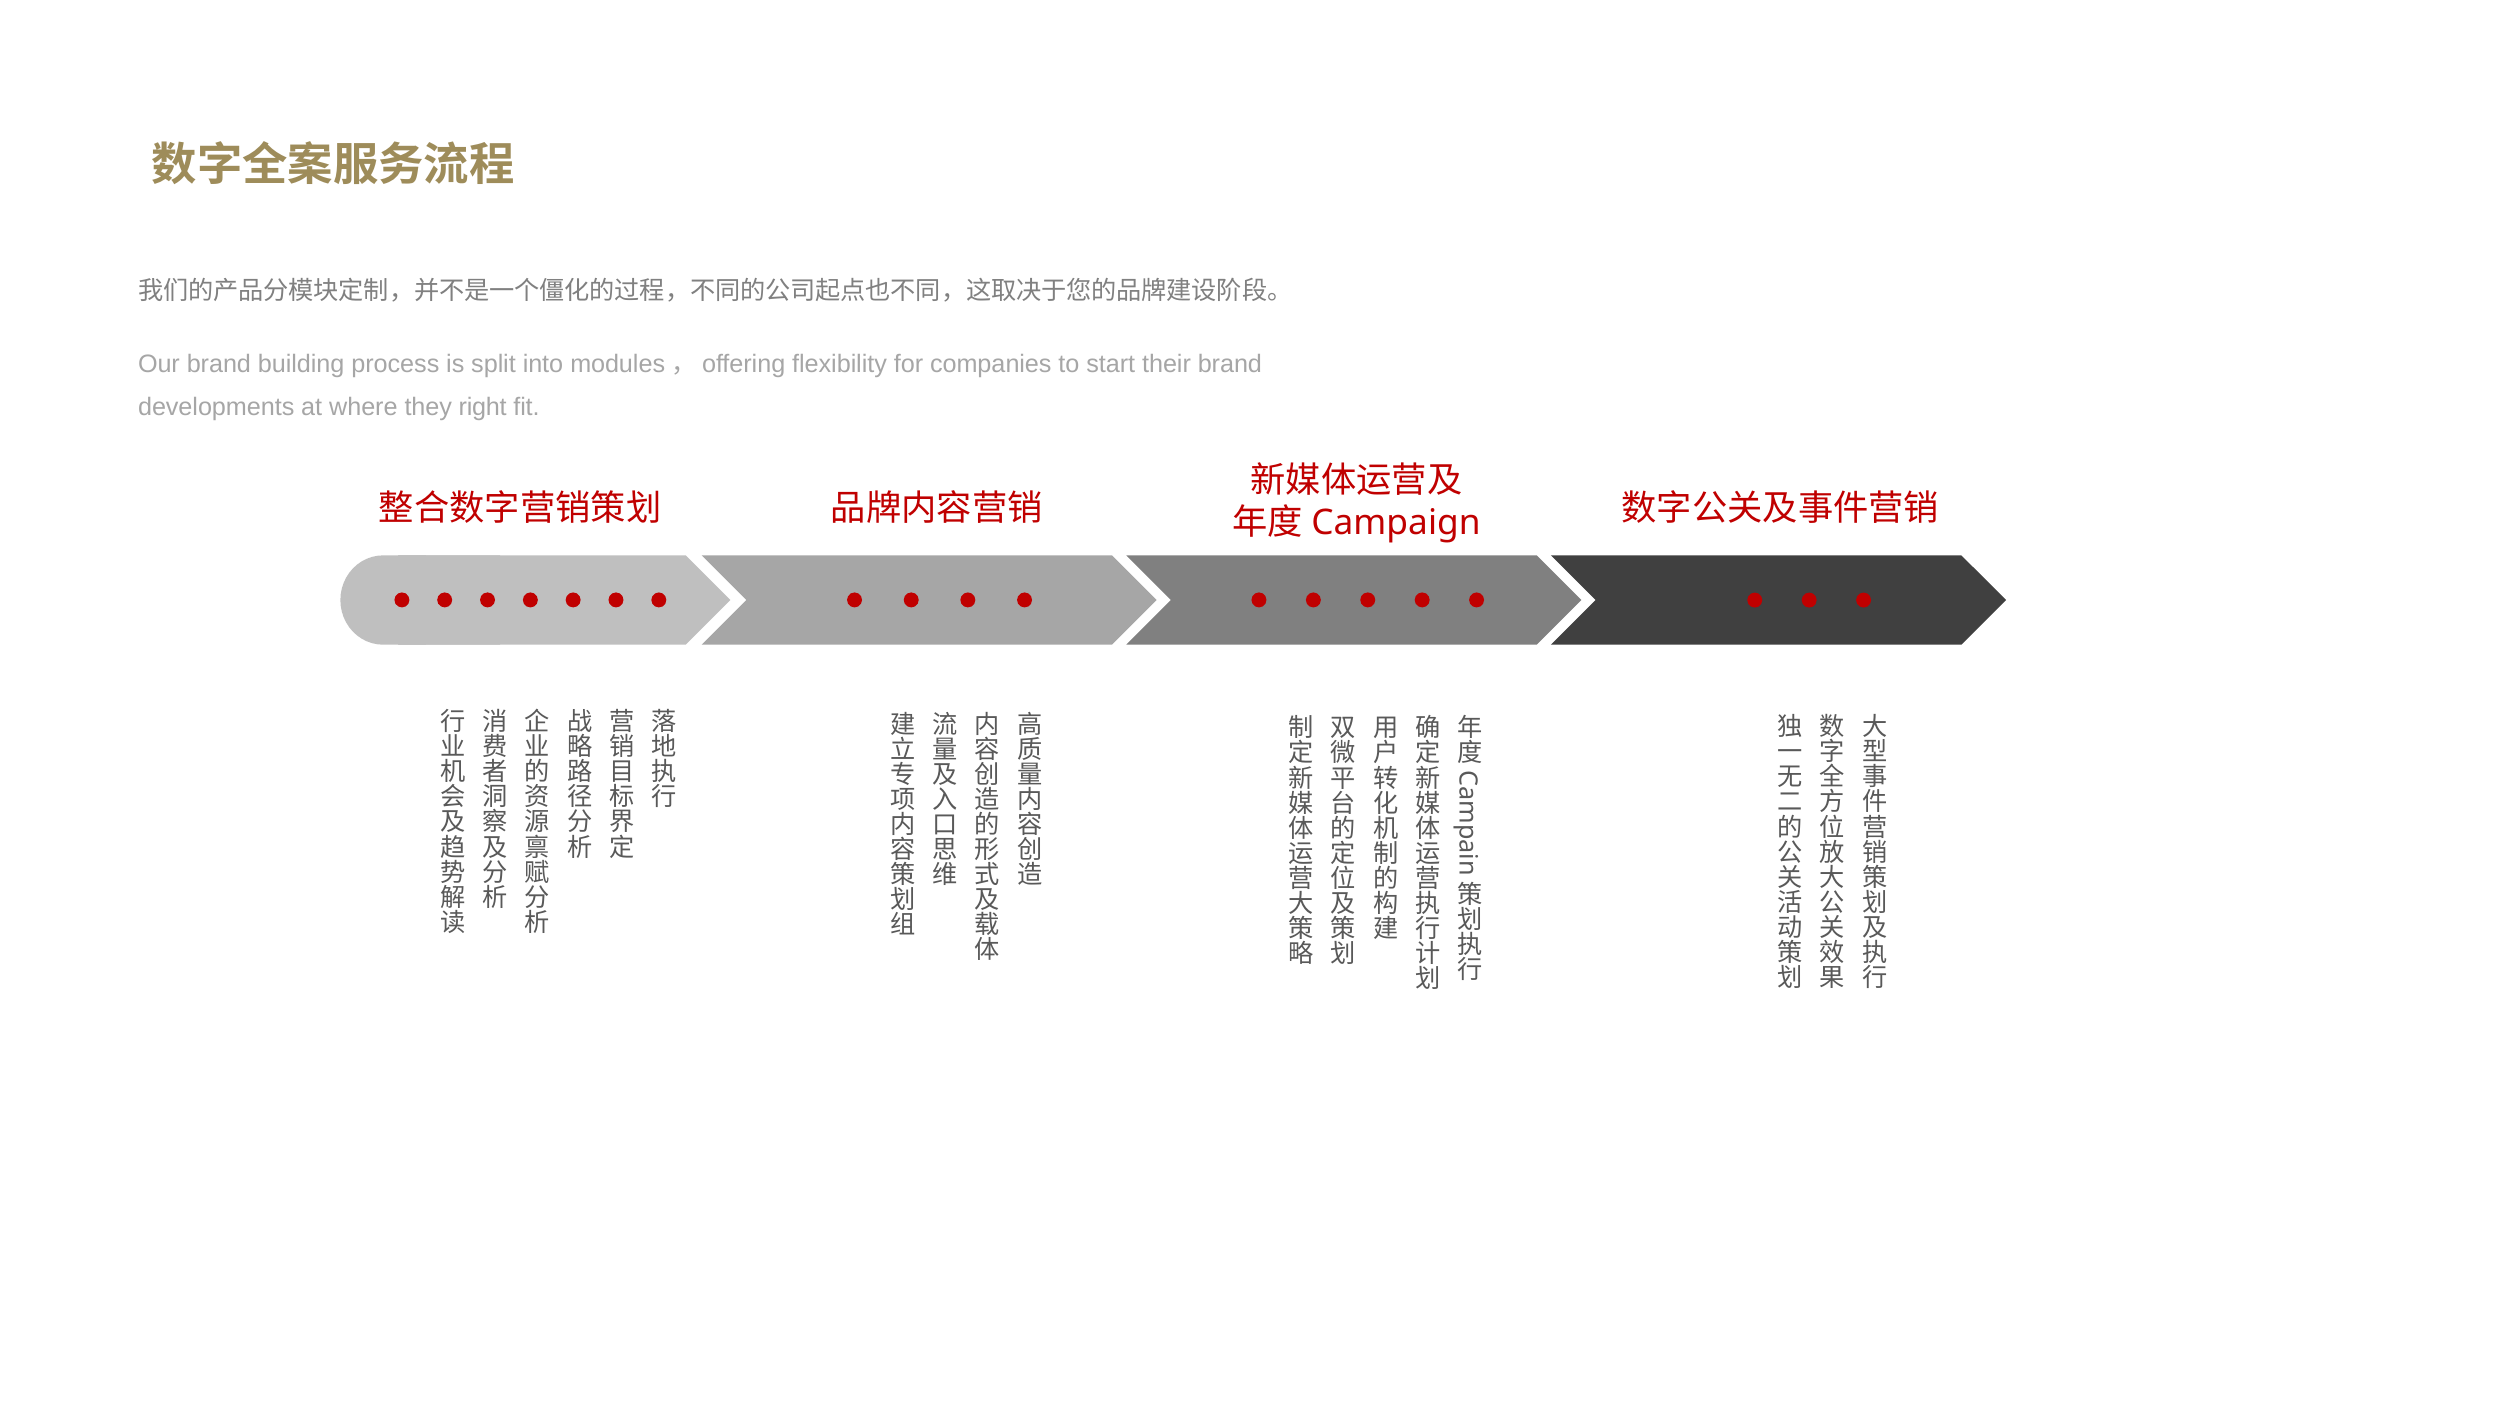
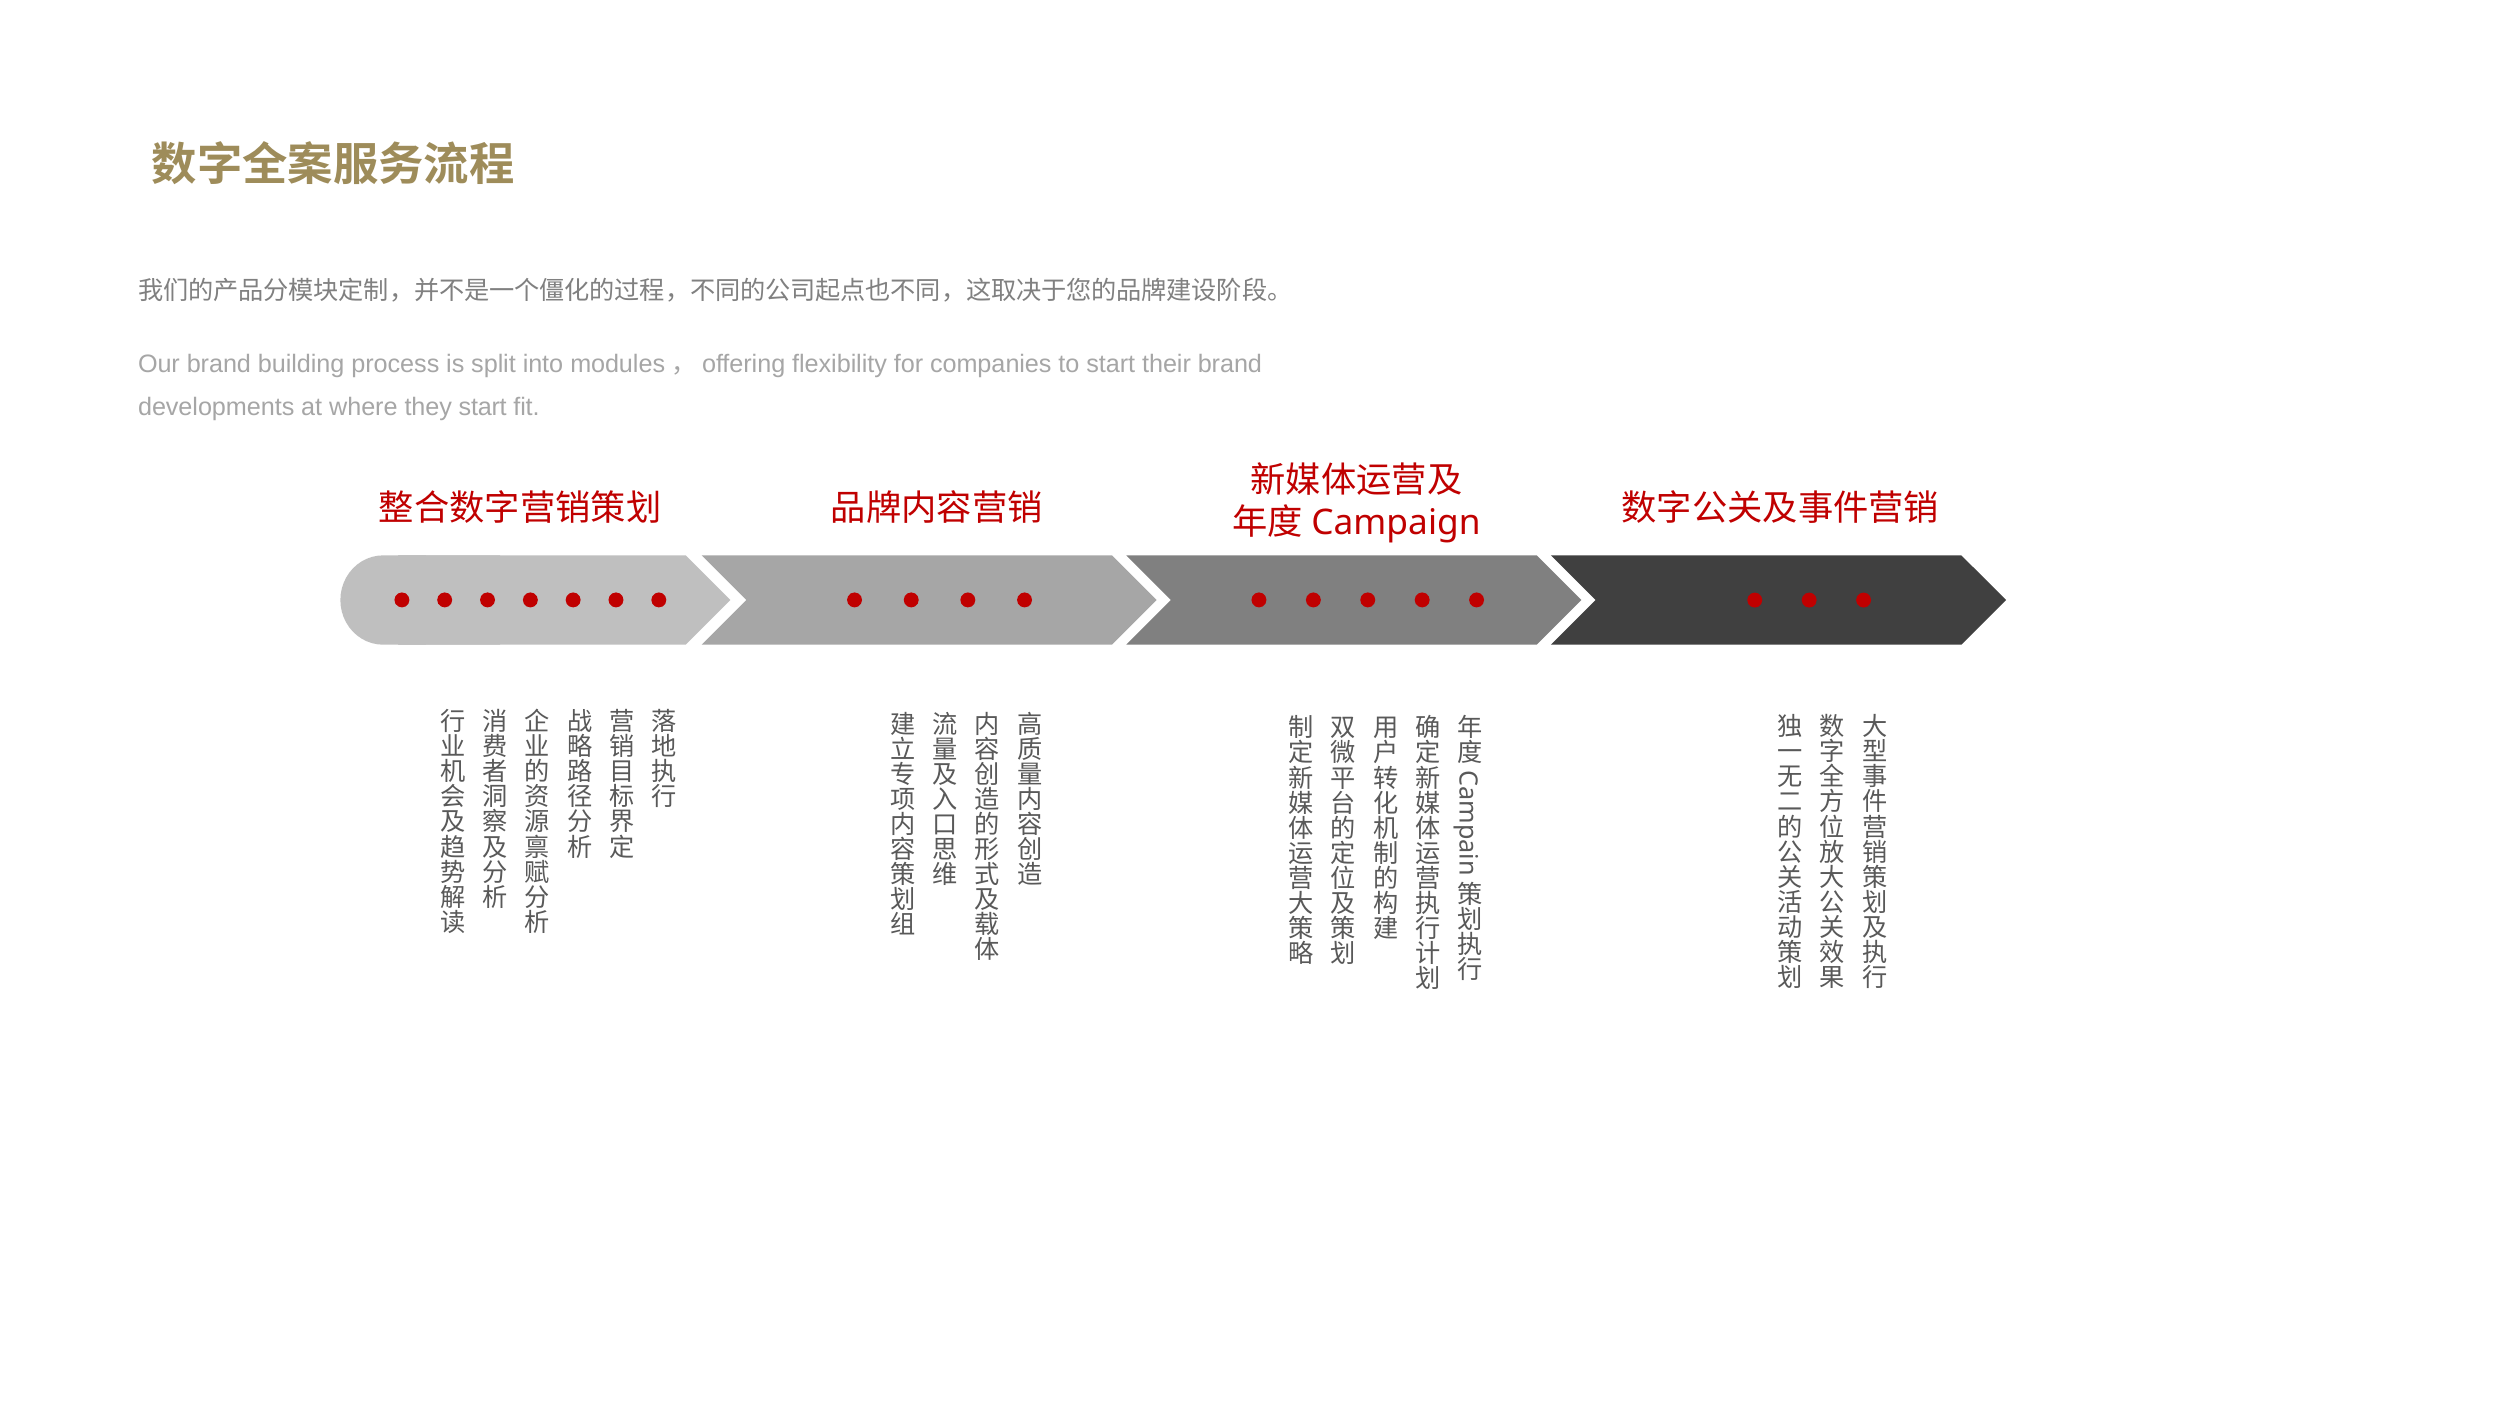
they right: right -> start (483, 407)
